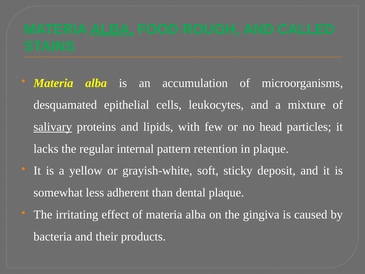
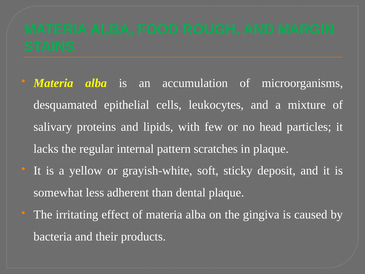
CALLED: CALLED -> MARGIN (306, 29)
salivary underline: present -> none (53, 127)
retention: retention -> scratches (216, 149)
